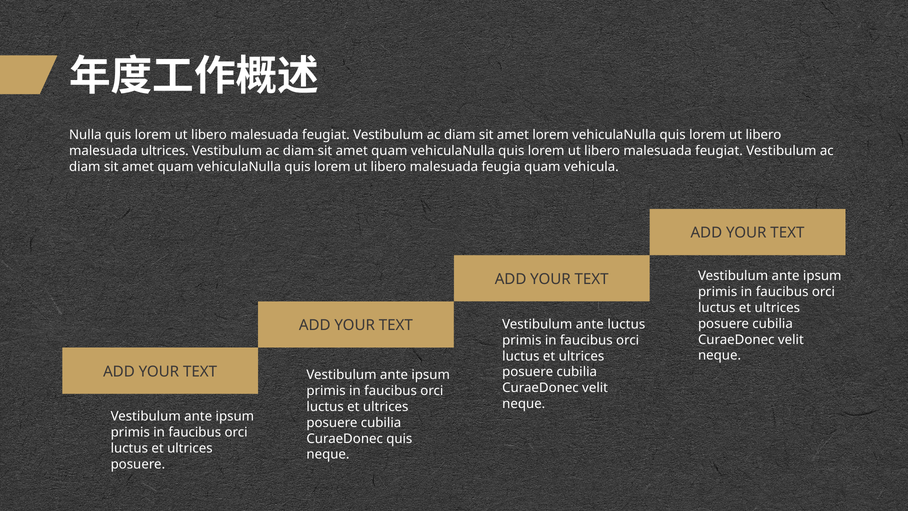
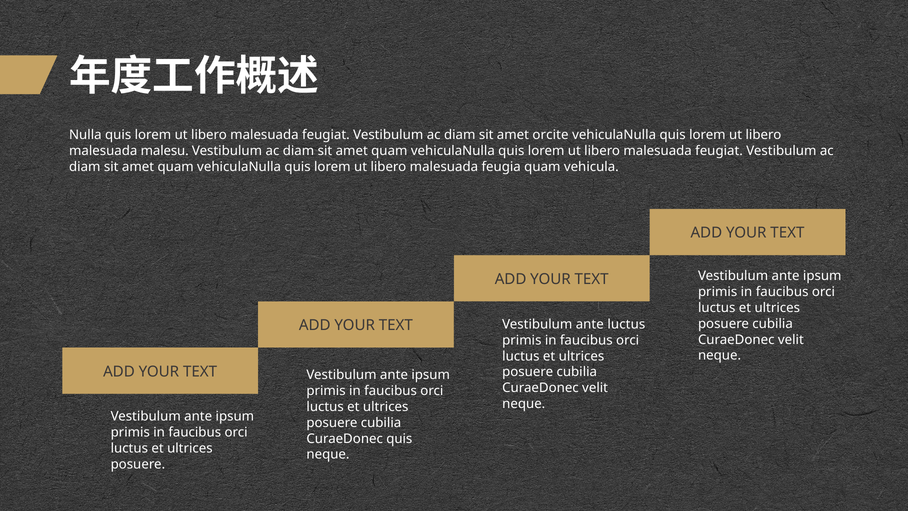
amet lorem: lorem -> orcite (551, 135)
malesuada ultrices: ultrices -> malesu (165, 151)
